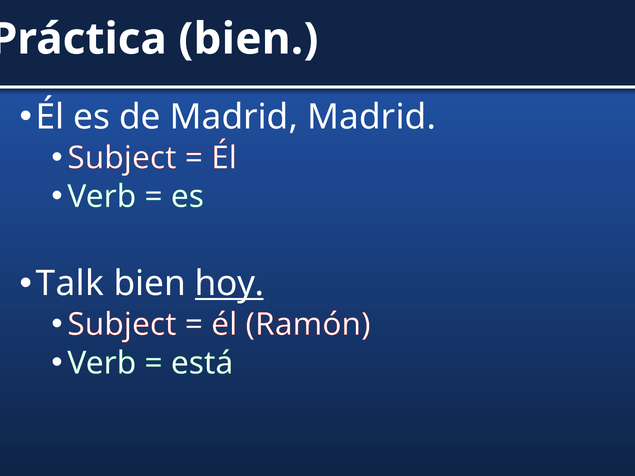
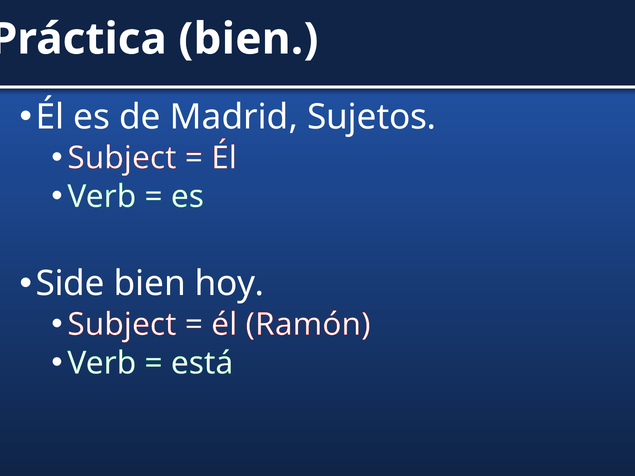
Madrid Madrid: Madrid -> Sujetos (372, 117)
Talk: Talk -> Side (70, 284)
hoy underline: present -> none (230, 284)
